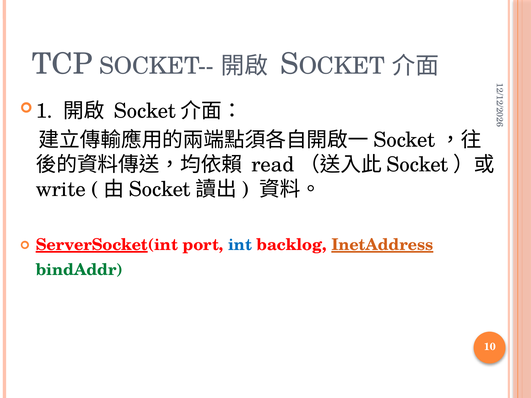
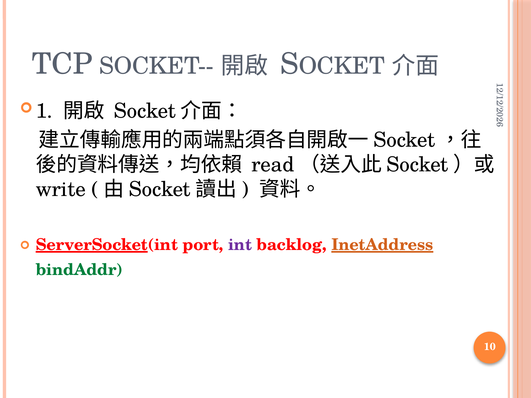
int colour: blue -> purple (240, 245)
